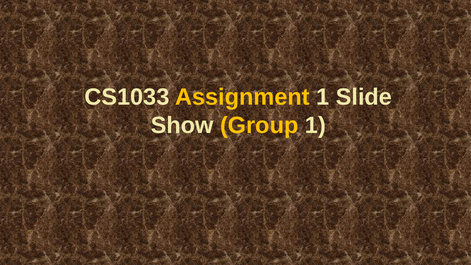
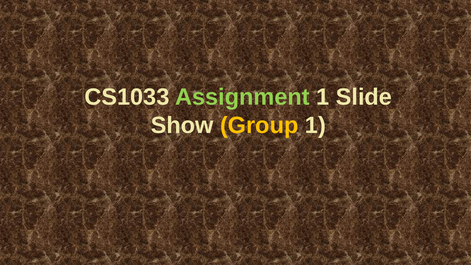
Assignment colour: yellow -> light green (242, 97)
